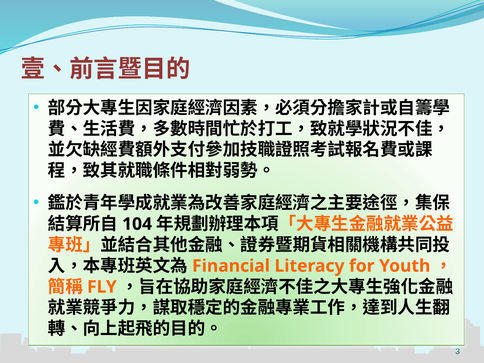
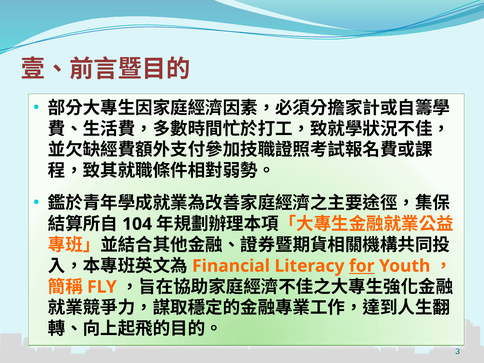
for underline: none -> present (362, 266)
